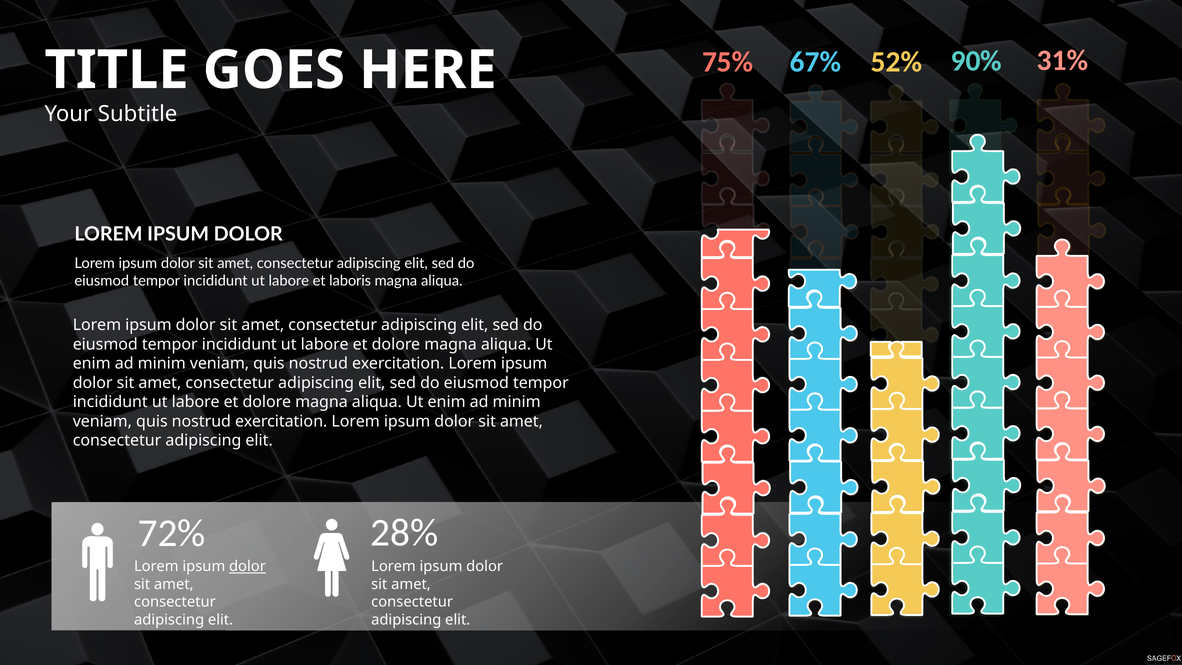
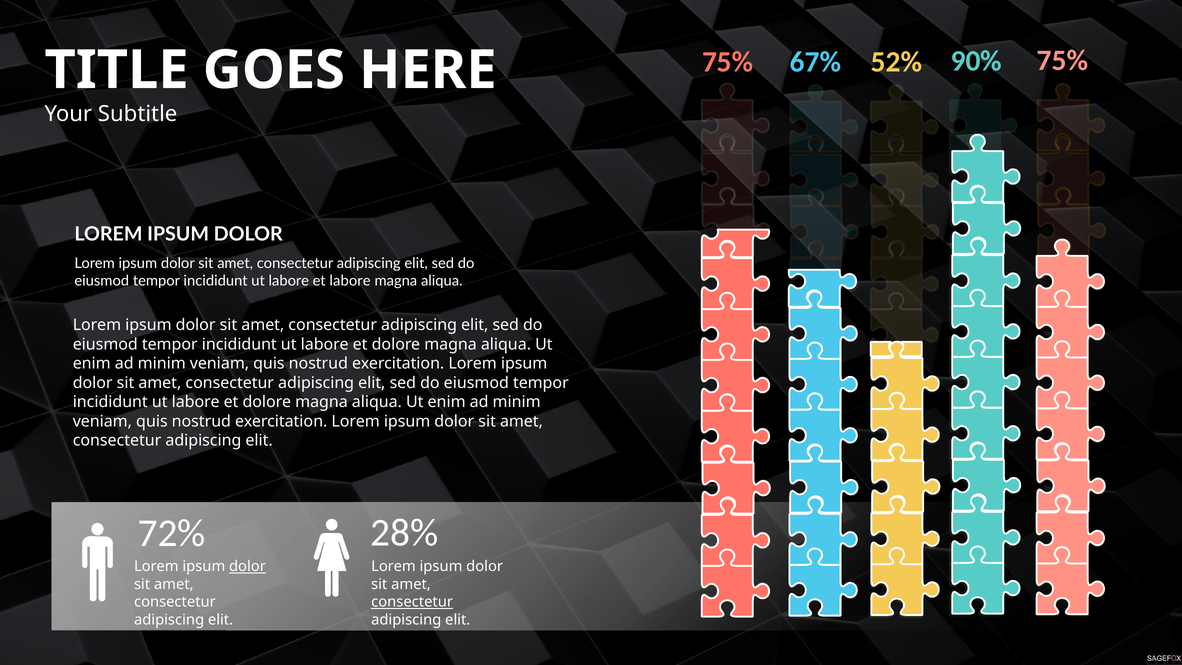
31%: 31% -> 75% (1063, 60)
et laboris: laboris -> labore (350, 281)
consectetur underline: none -> present (412, 602)
